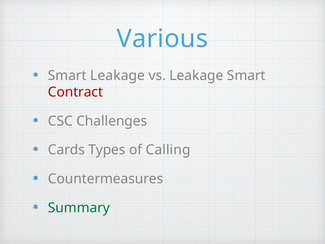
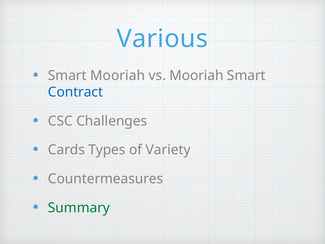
Smart Leakage: Leakage -> Mooriah (118, 76)
vs Leakage: Leakage -> Mooriah (197, 76)
Contract colour: red -> blue (75, 92)
Calling: Calling -> Variety (168, 150)
